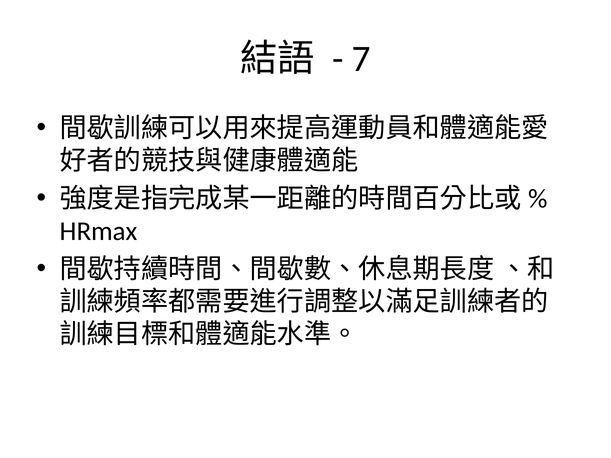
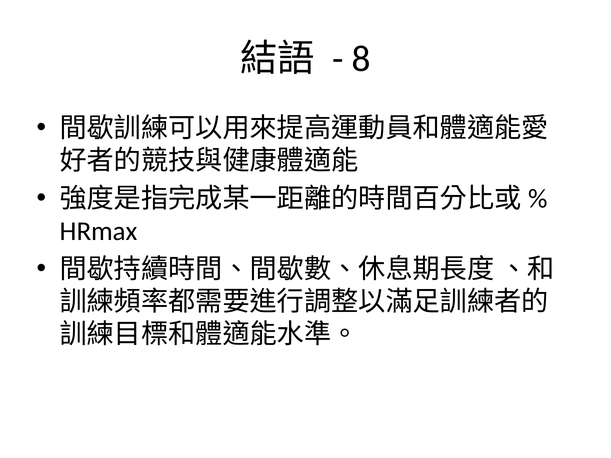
7: 7 -> 8 (361, 59)
